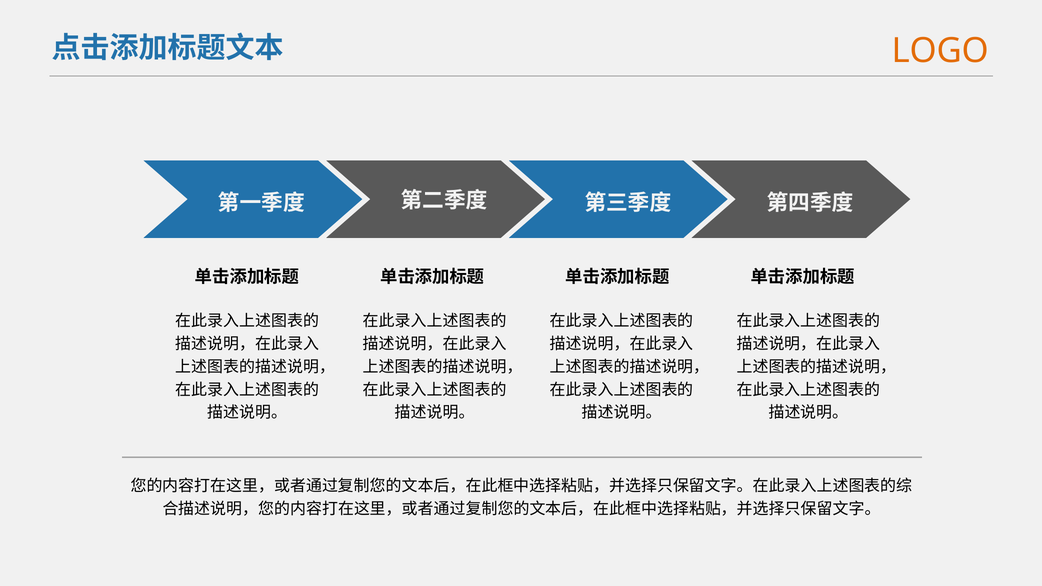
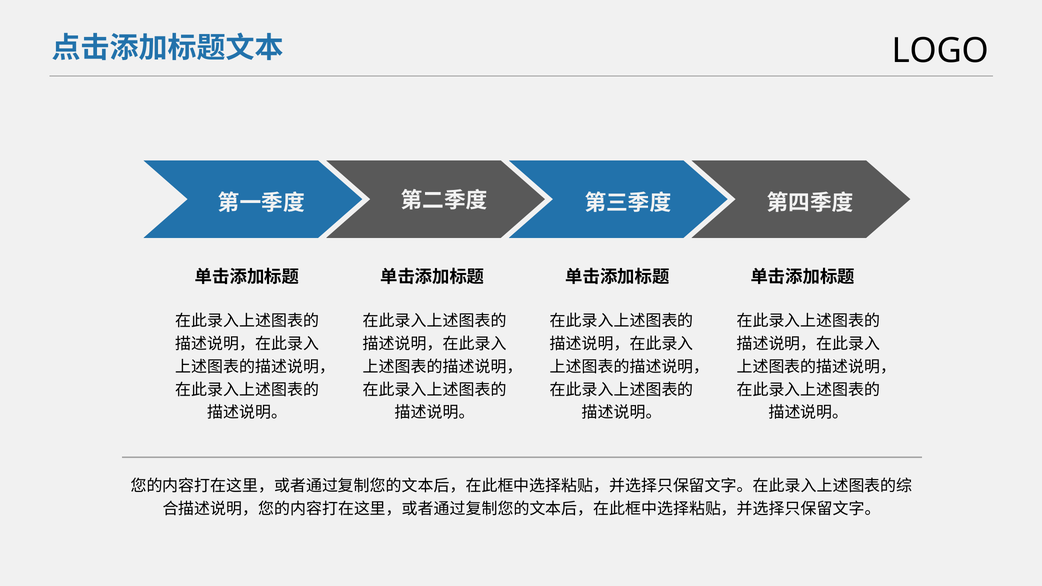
LOGO colour: orange -> black (940, 51)
